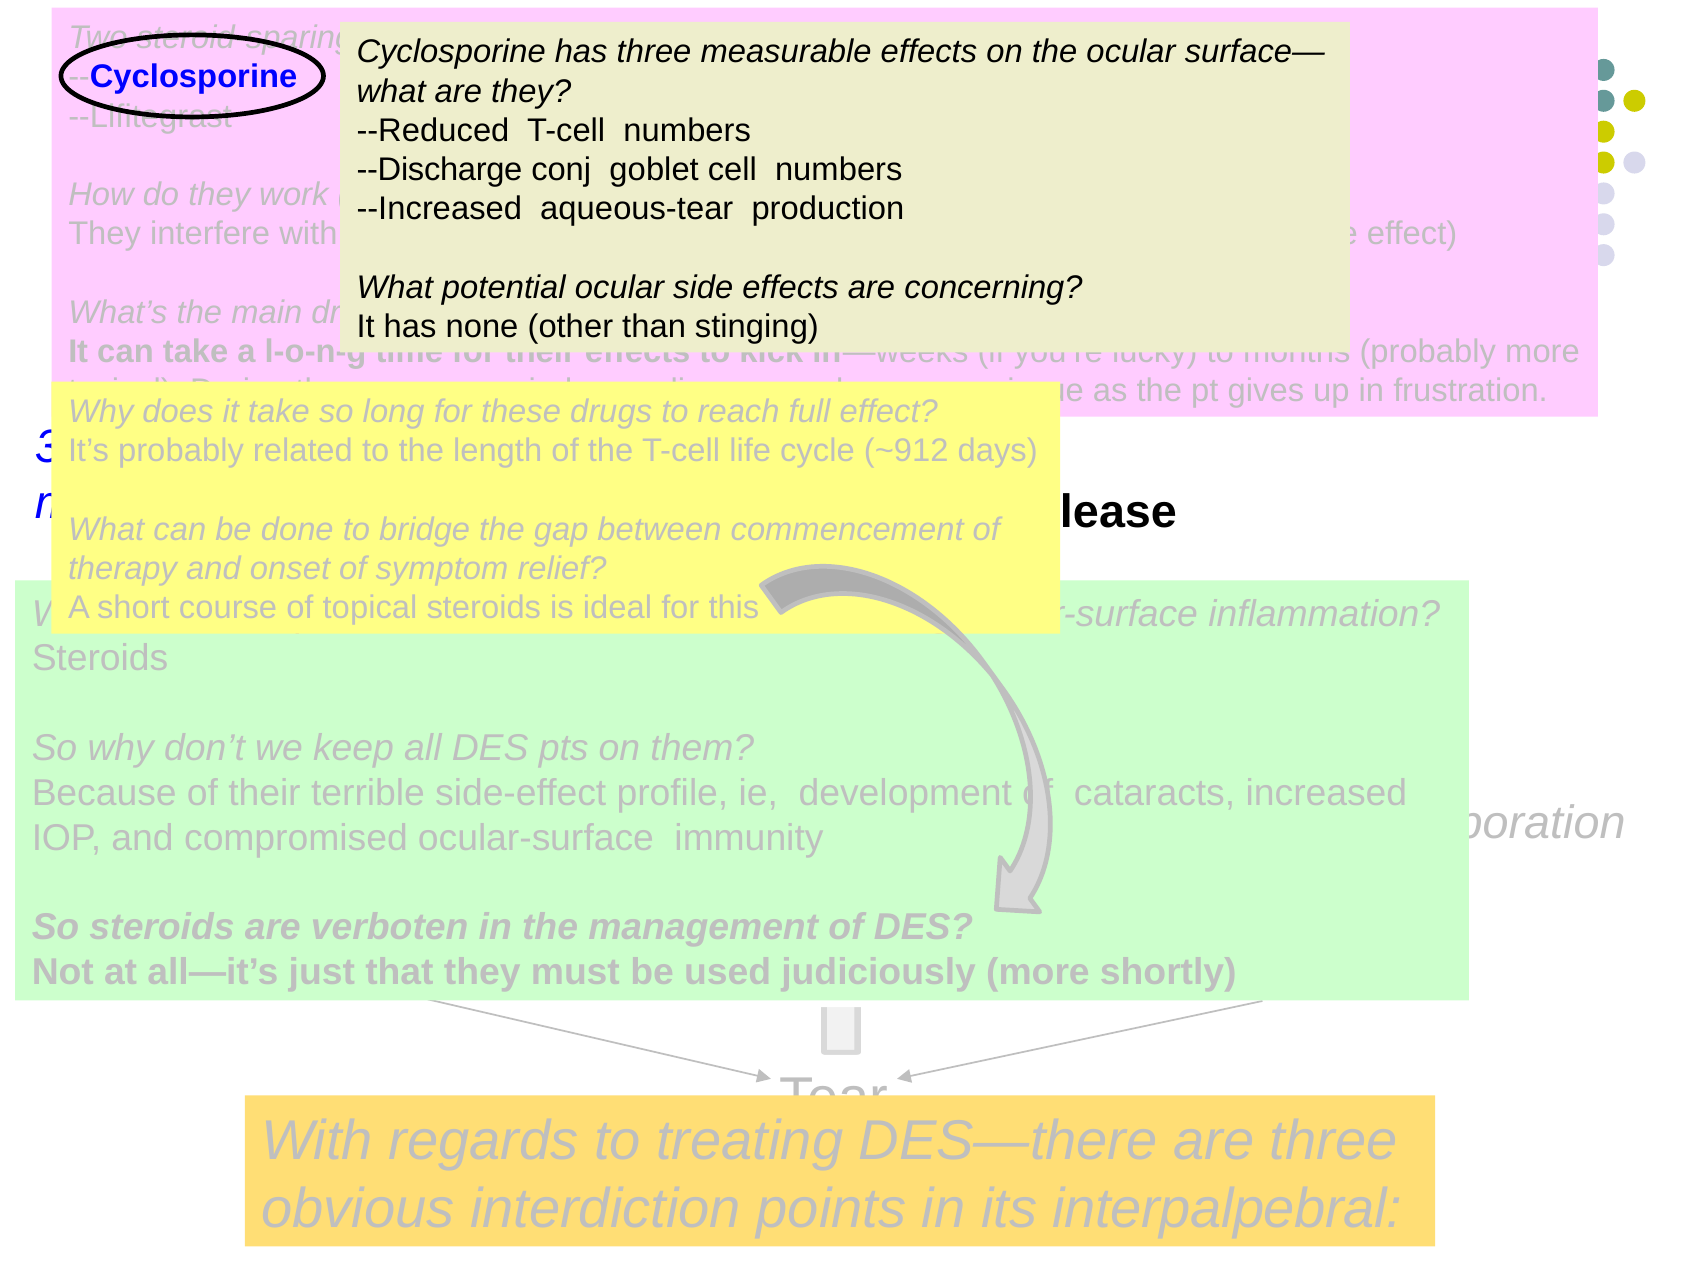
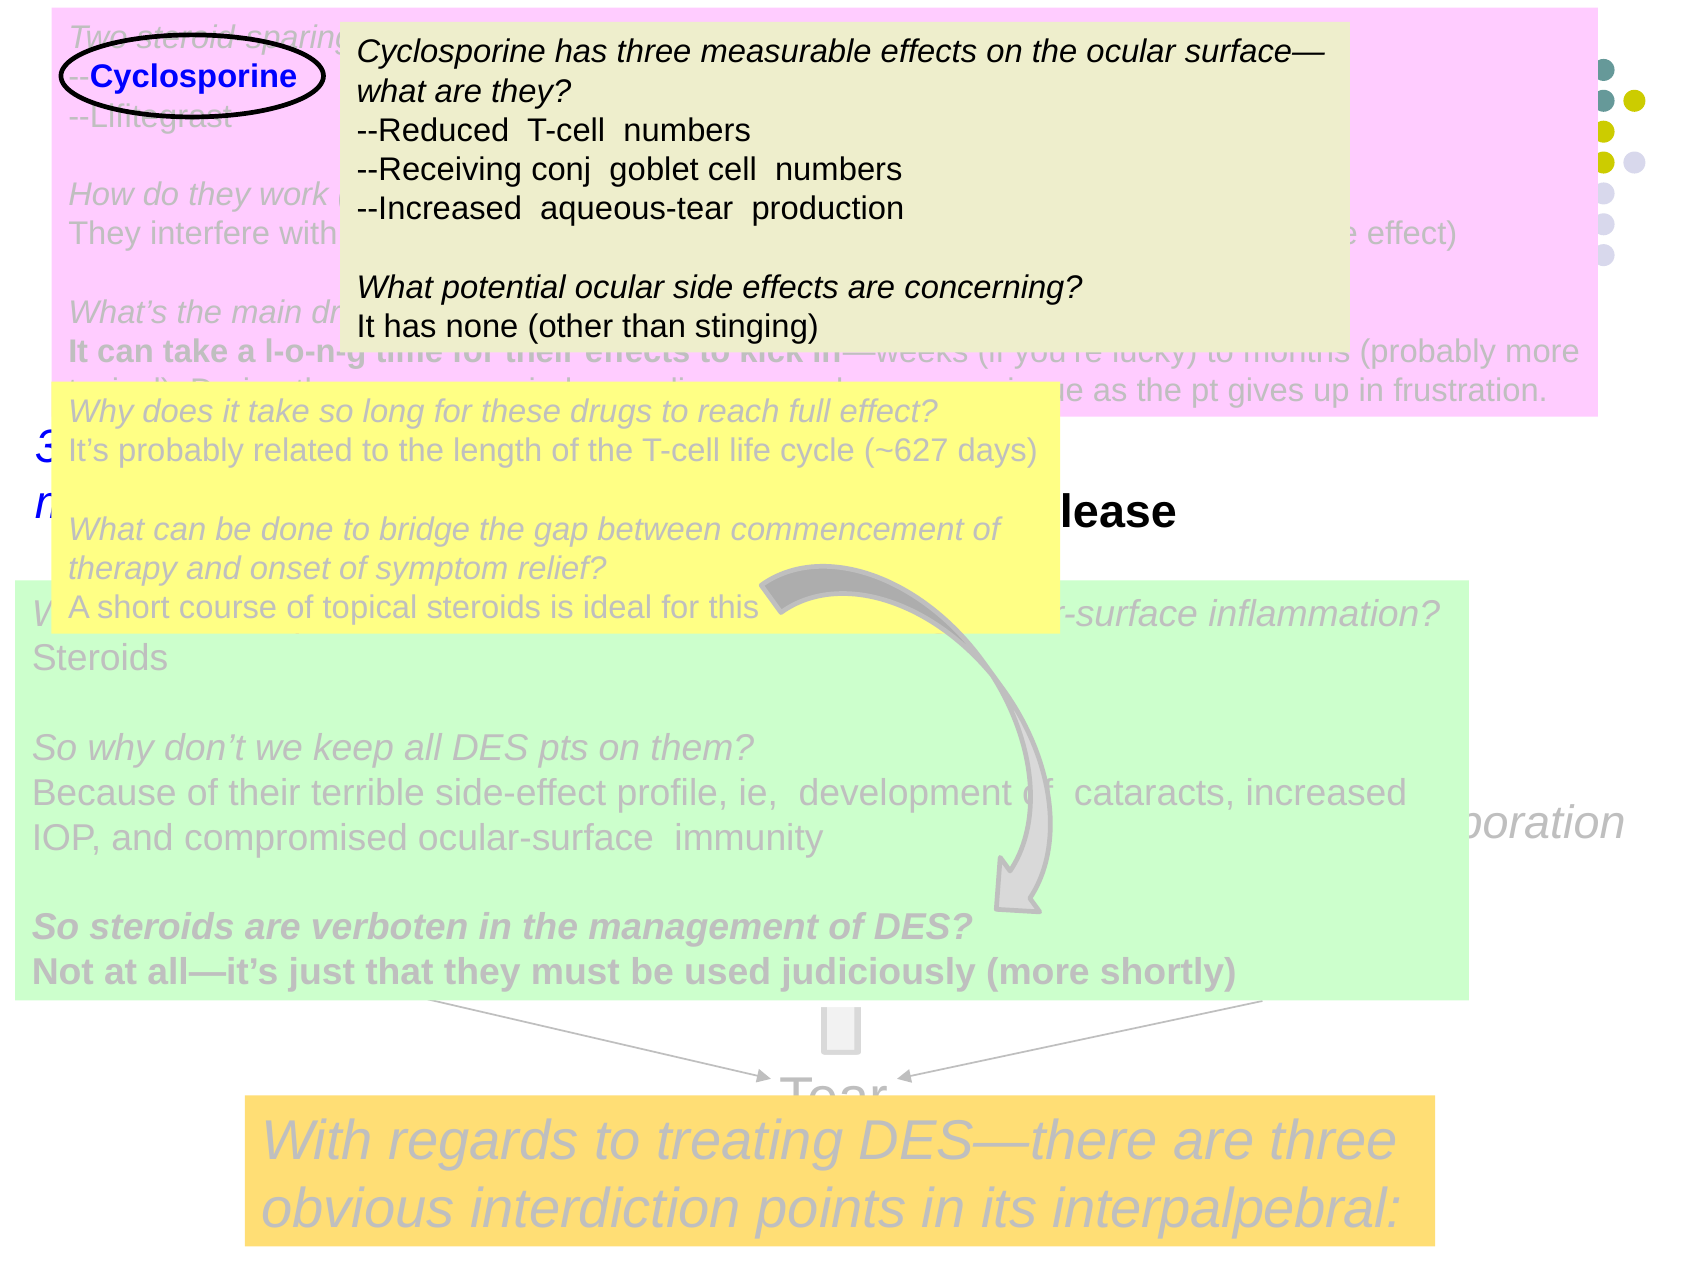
--Discharge: --Discharge -> --Receiving (439, 170)
~912: ~912 -> ~627 (906, 451)
